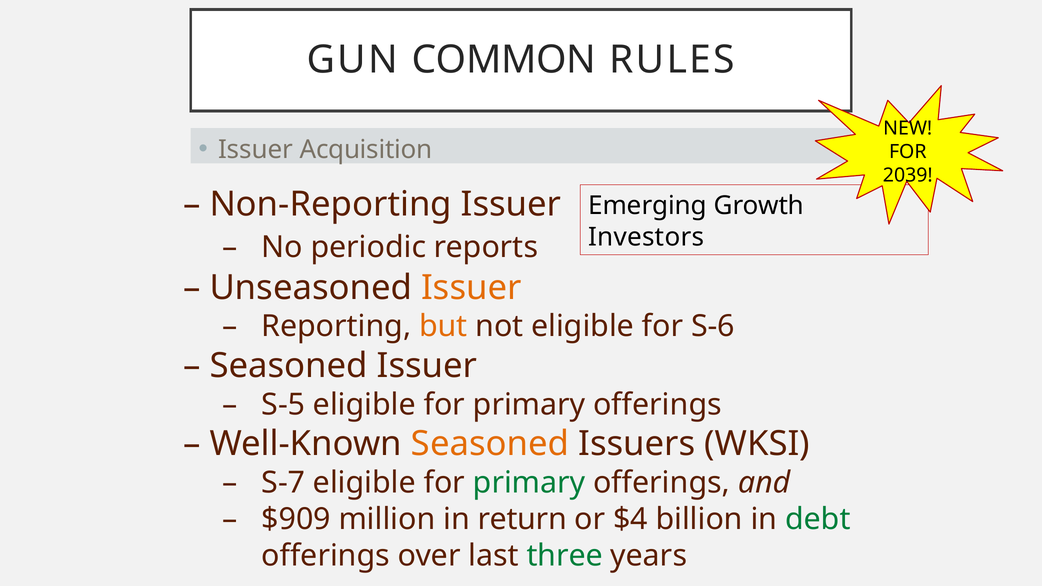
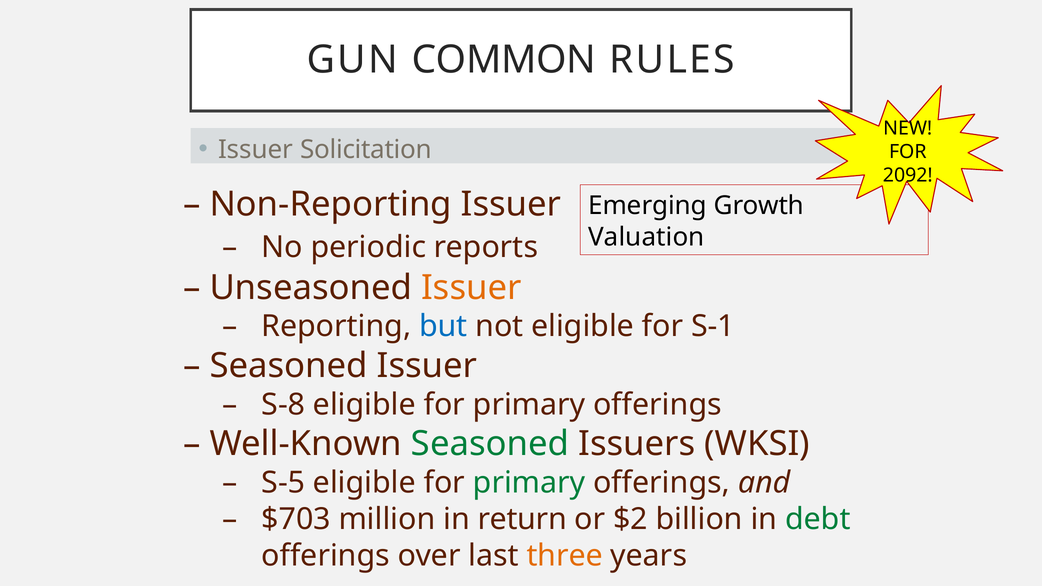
Acquisition: Acquisition -> Solicitation (366, 149)
2039: 2039 -> 2092 (908, 175)
Investors: Investors -> Valuation (646, 237)
but colour: orange -> blue (443, 326)
S-6: S-6 -> S-1 (713, 326)
S-5: S-5 -> S-8 (283, 405)
Seasoned colour: orange -> green (490, 444)
S-7: S-7 -> S-5 (283, 483)
$909: $909 -> $703 (296, 519)
$4: $4 -> $2 (630, 519)
three colour: green -> orange (565, 556)
